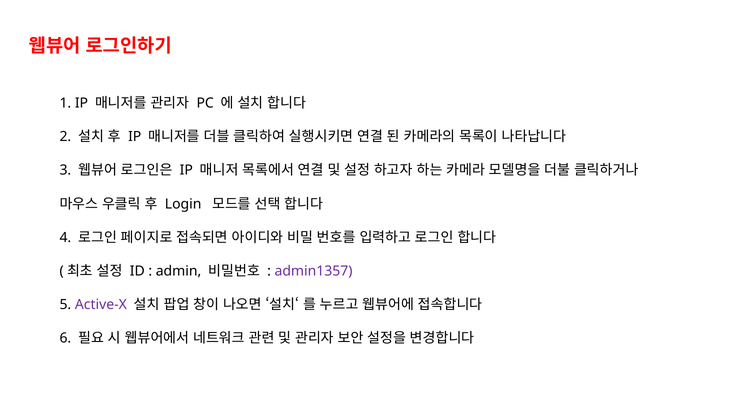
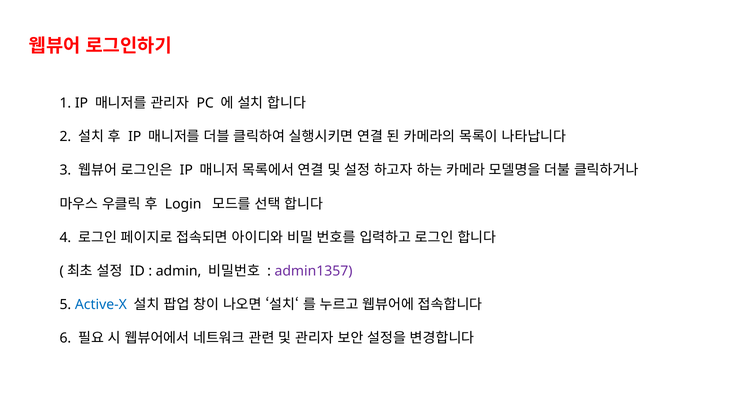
Active-X colour: purple -> blue (101, 305)
